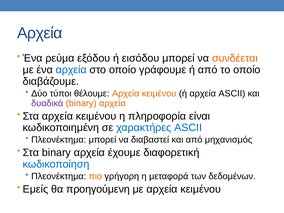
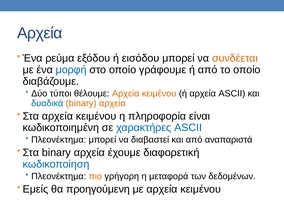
ένα αρχεία: αρχεία -> μορφή (71, 70)
δυαδικά colour: purple -> blue (47, 103)
μηχανισμός: μηχανισμός -> αναπαριστά (229, 140)
